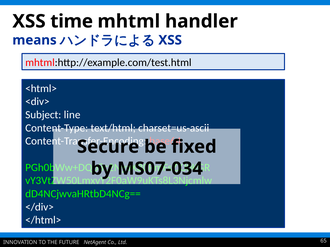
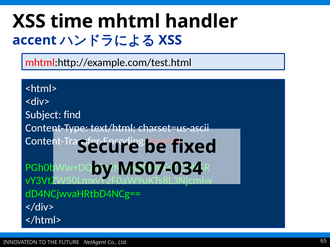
means: means -> accent (35, 40)
line: line -> find (72, 115)
